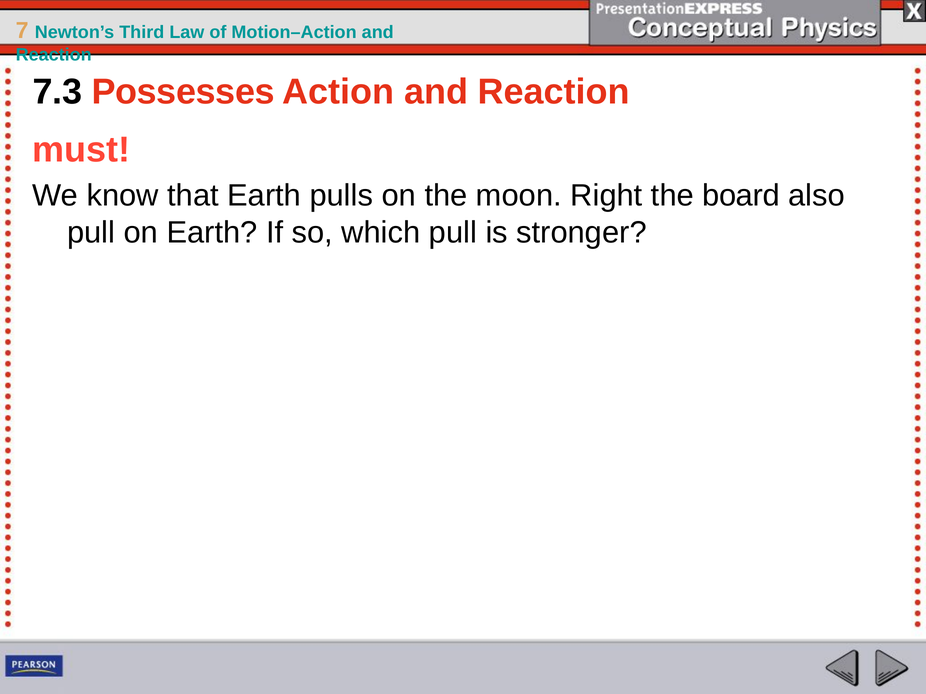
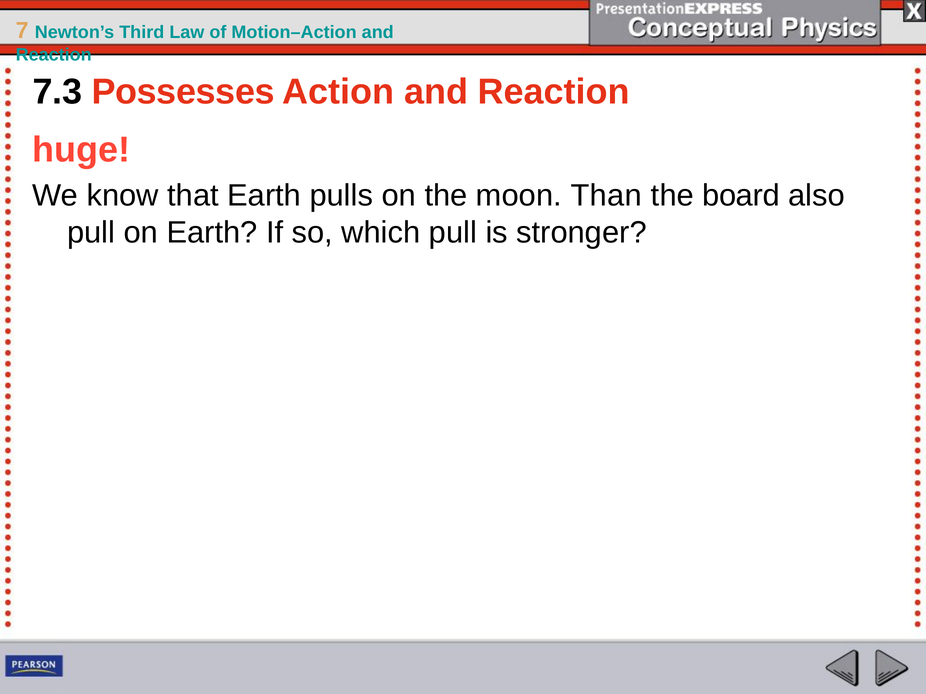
must: must -> huge (81, 150)
Right: Right -> Than (606, 196)
